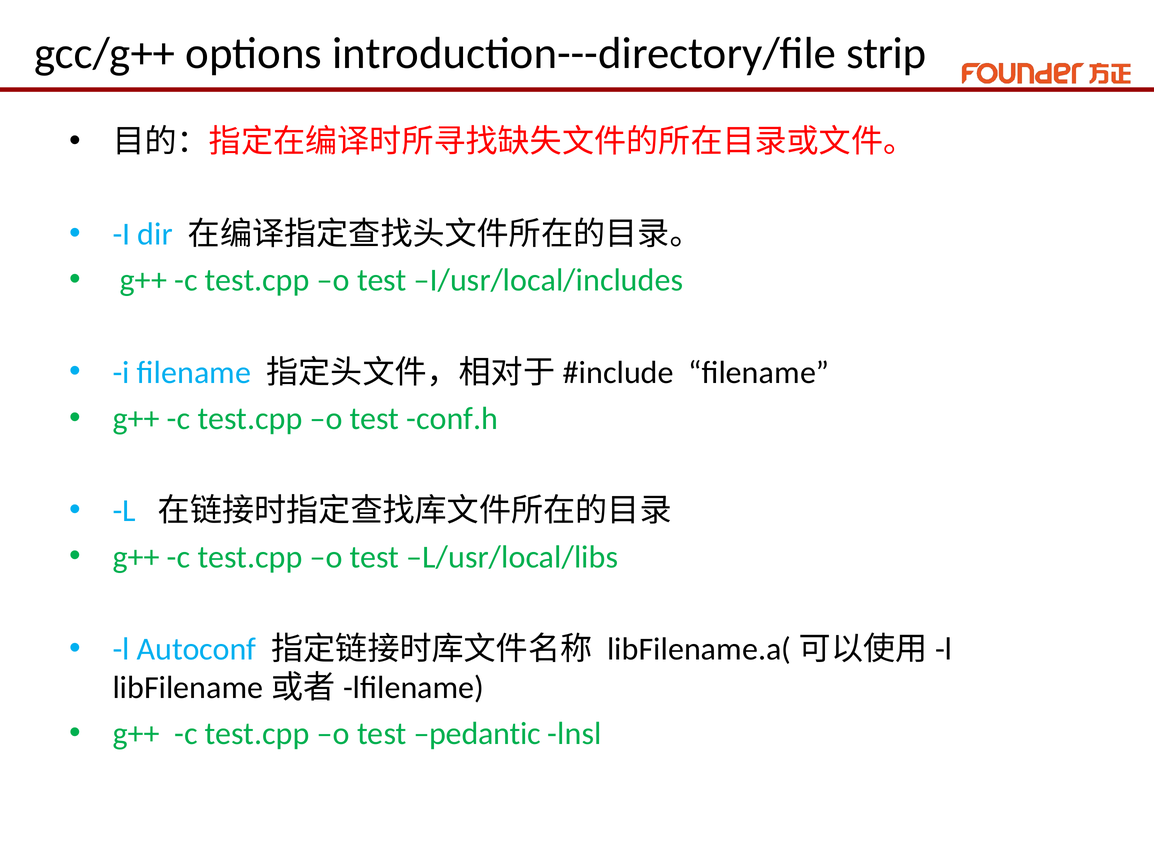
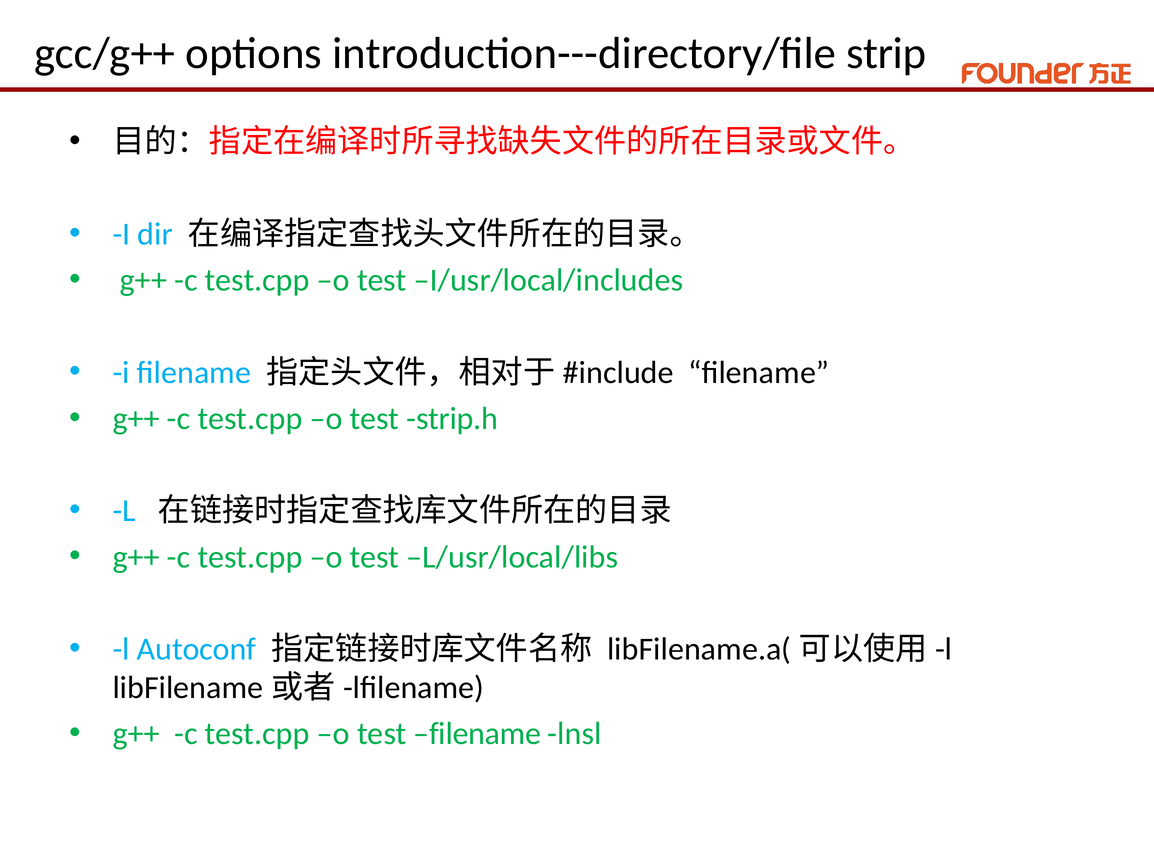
conf.h: conf.h -> strip.h (452, 419)
test pedantic: pedantic -> filename (477, 734)
